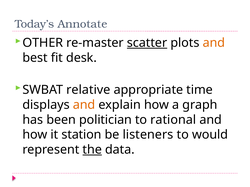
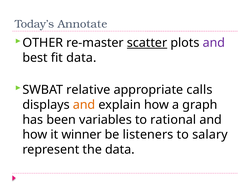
and colour: orange -> purple (214, 43)
fit desk: desk -> data (81, 58)
time: time -> calls (199, 90)
politician: politician -> variables (105, 120)
station: station -> winner (82, 135)
would: would -> salary (210, 135)
the underline: present -> none (92, 150)
